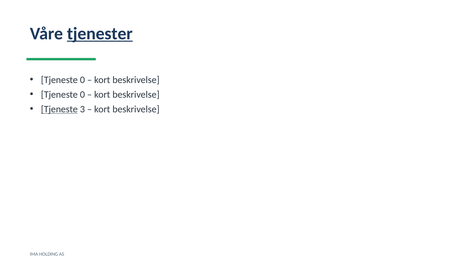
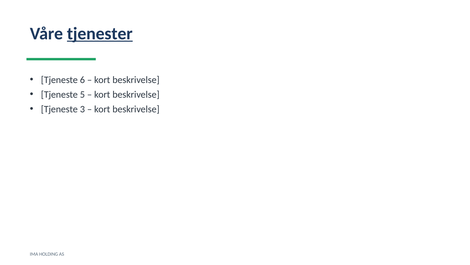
0: 0 -> 6 (82, 80)
0: 0 -> 5 (82, 94)
Tjeneste underline: present -> none (59, 109)
